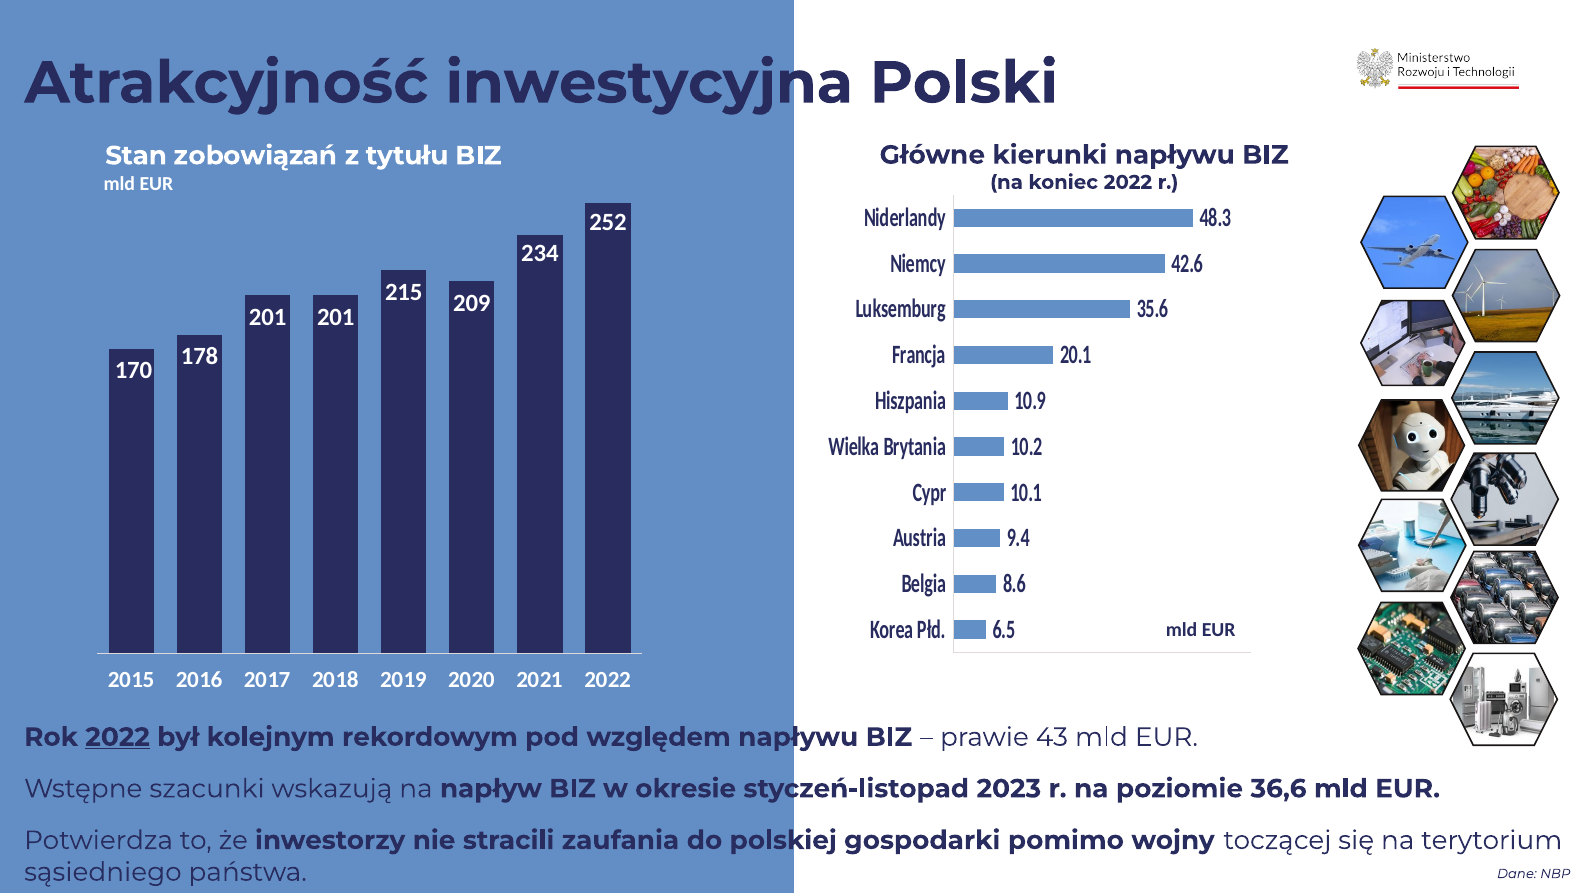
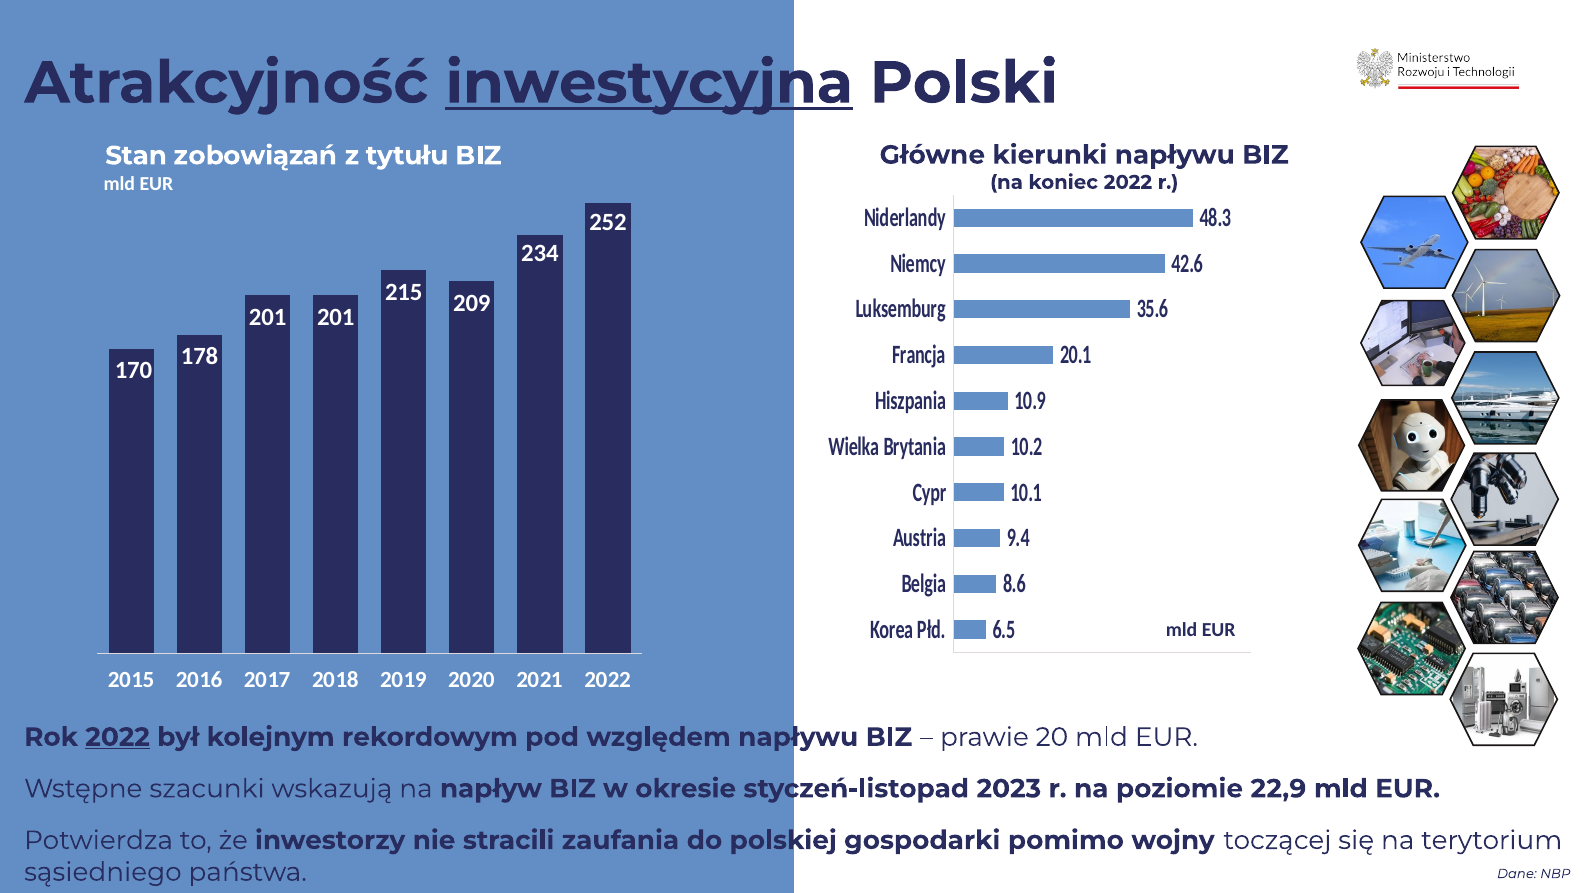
inwestycyjna underline: none -> present (649, 83)
43: 43 -> 20 (1052, 737)
36,6: 36,6 -> 22,9 (1278, 789)
